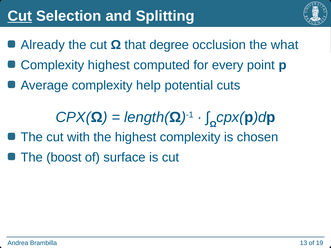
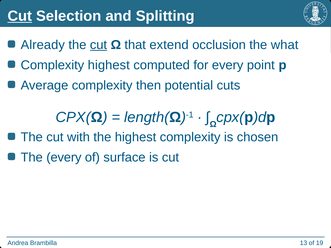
cut underline: none -> present (98, 45)
degree: degree -> extend (169, 45)
help: help -> then (149, 85)
The boost: boost -> every (64, 158)
